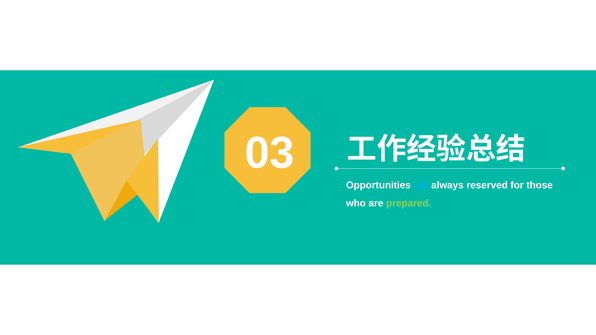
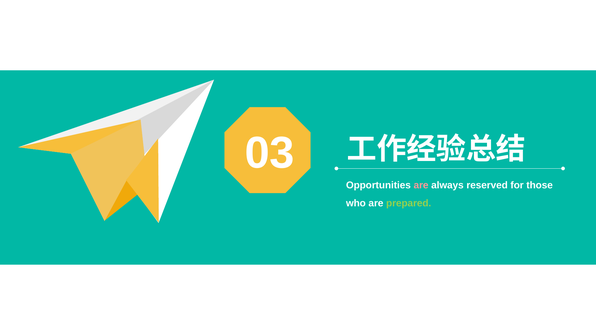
are colour: light blue -> pink (421, 185)
